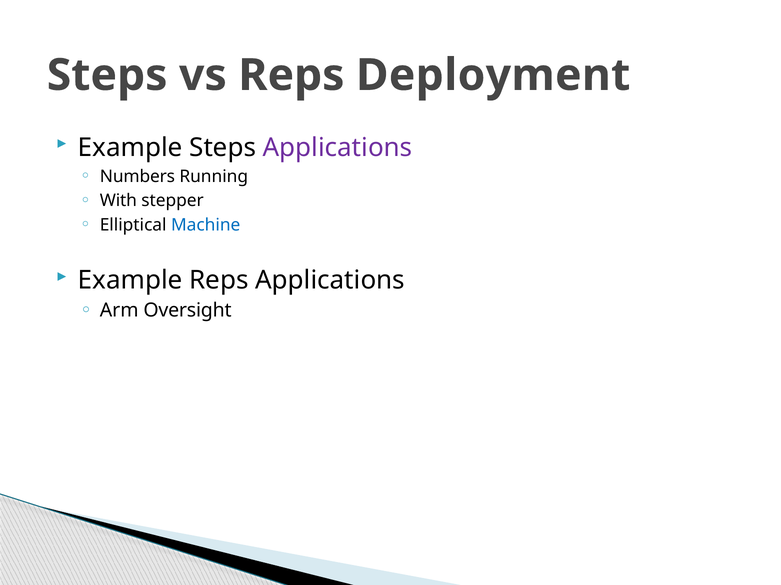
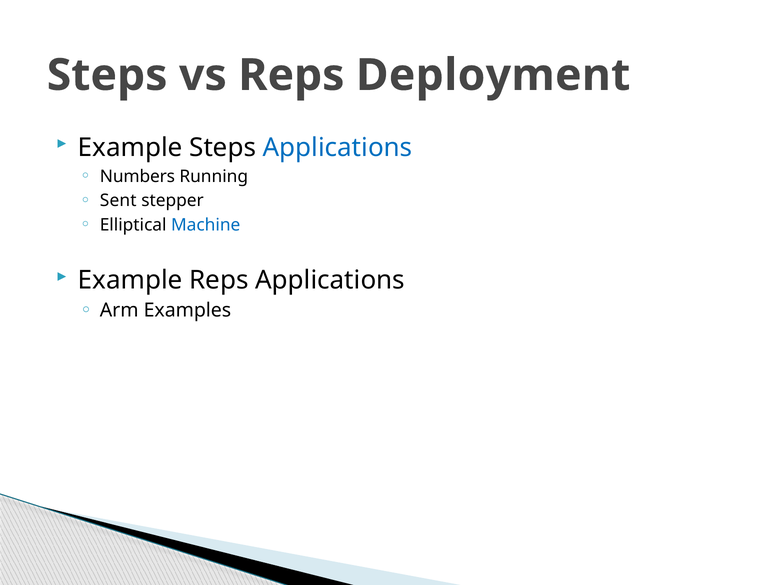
Applications colour: purple -> blue (338, 148)
With: With -> Sent (118, 201)
Oversight: Oversight -> Examples (187, 311)
